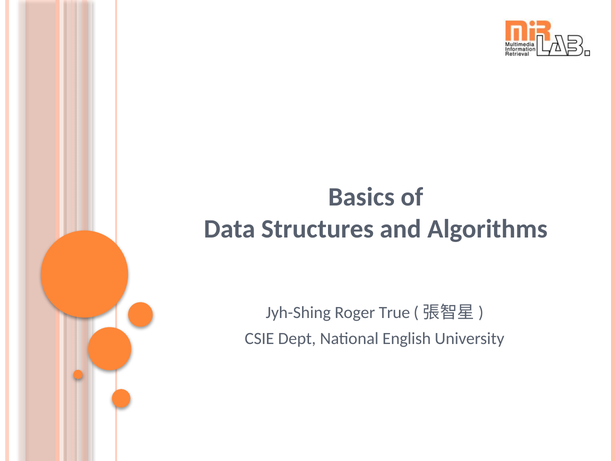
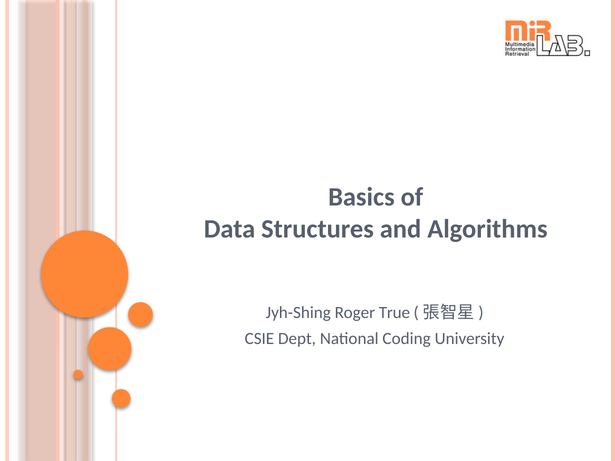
English: English -> Coding (407, 339)
